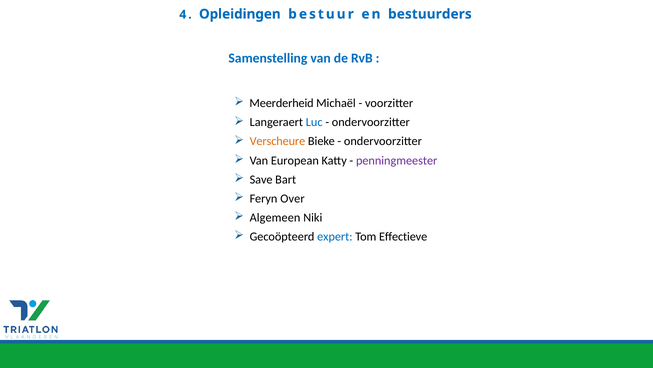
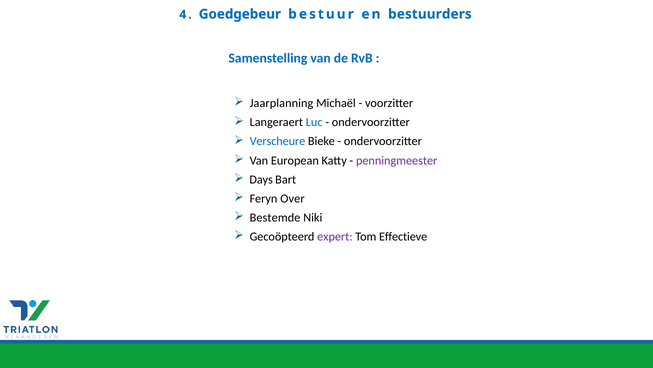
Opleidingen: Opleidingen -> Goedgebeur (240, 14)
Meerderheid: Meerderheid -> Jaarplanning (281, 103)
Verscheure colour: orange -> blue (277, 141)
Save: Save -> Days (261, 179)
Algemeen: Algemeen -> Bestemde (275, 217)
expert colour: blue -> purple (335, 236)
